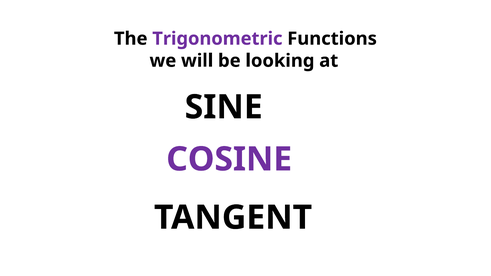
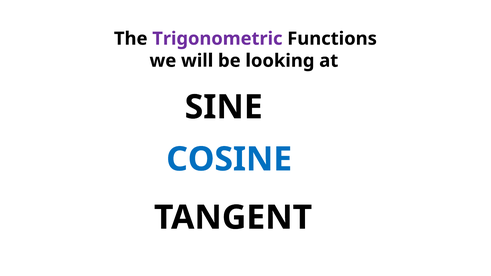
COSINE colour: purple -> blue (229, 159)
